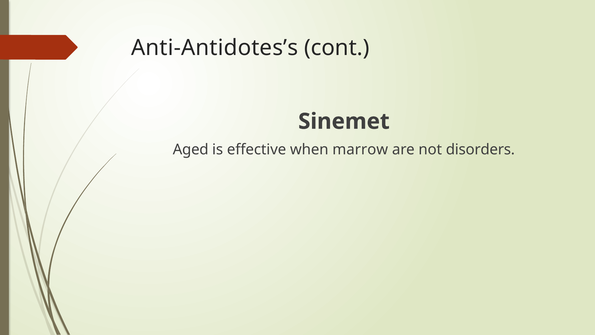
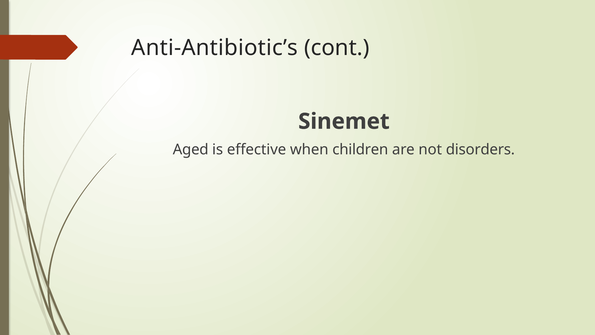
Anti-Antidotes’s: Anti-Antidotes’s -> Anti-Antibiotic’s (215, 48)
marrow: marrow -> children (360, 149)
